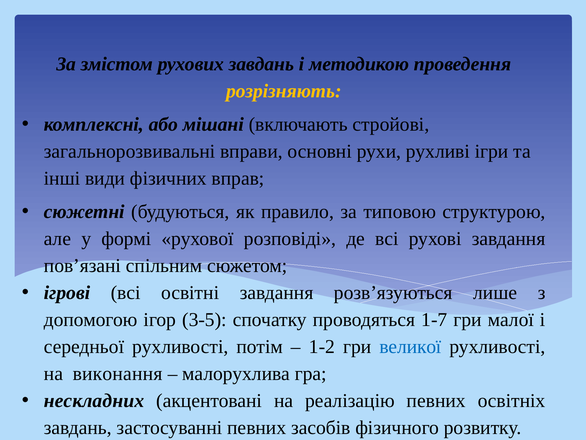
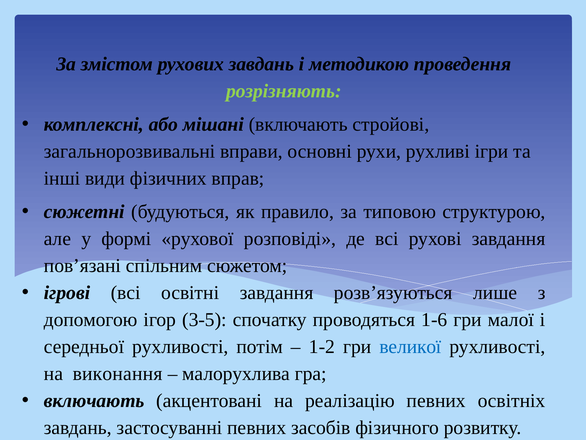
розрізняють colour: yellow -> light green (284, 91)
1-7: 1-7 -> 1-6 (434, 319)
нескладних: нескладних -> включають (94, 400)
